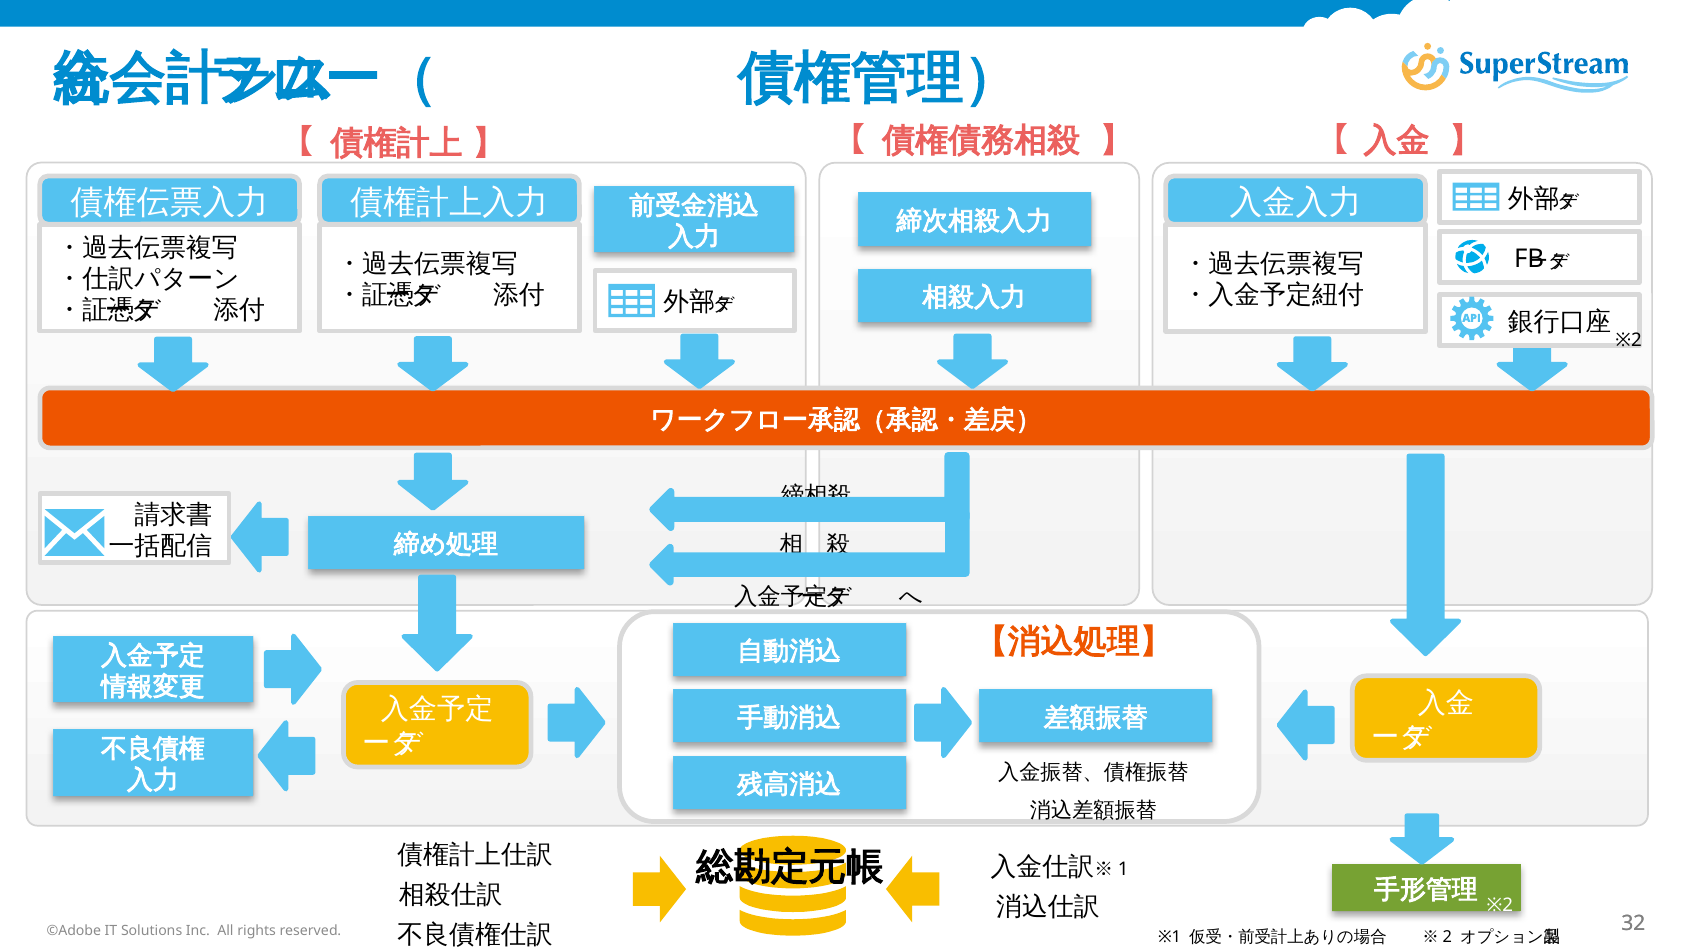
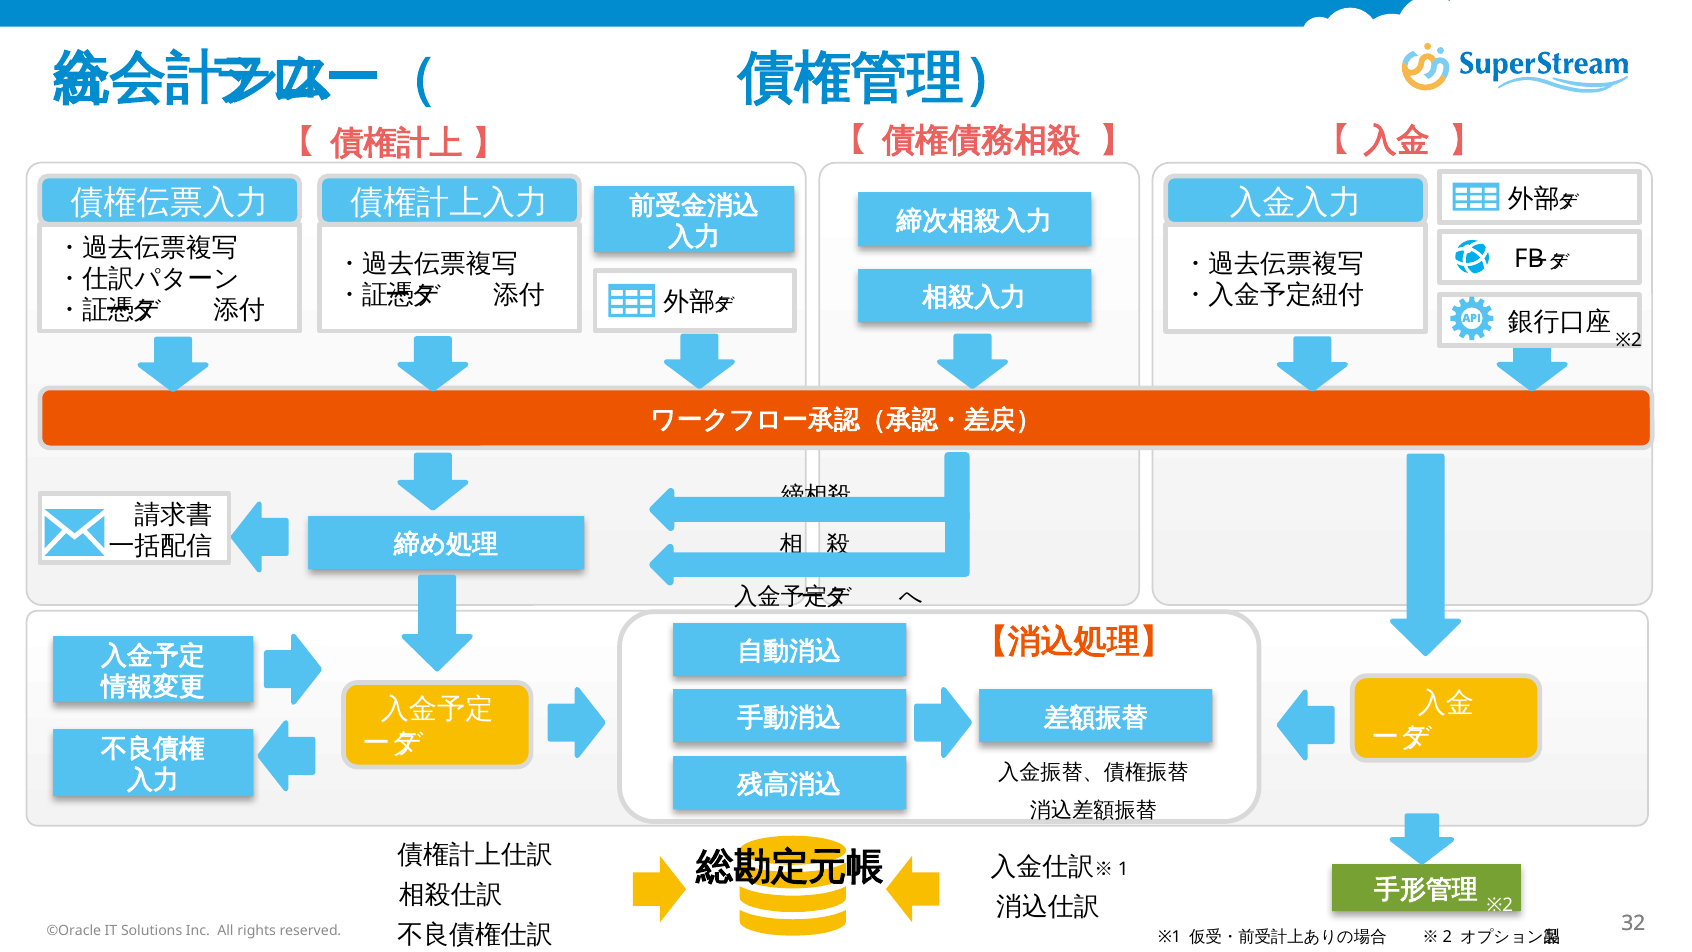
©Adobe: ©Adobe -> ©Oracle (74, 930)
